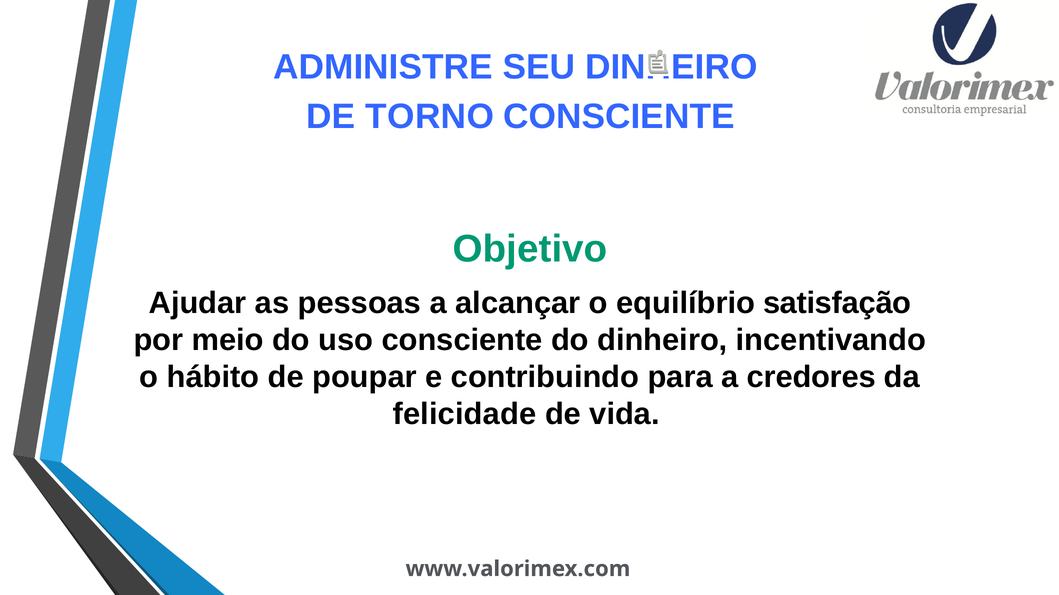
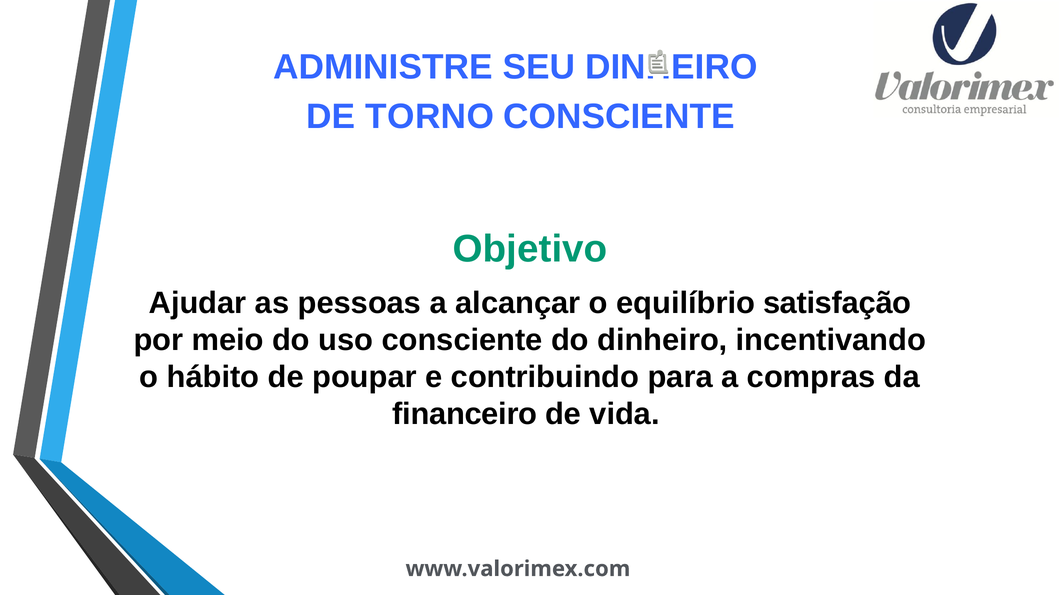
credores: credores -> compras (811, 377)
felicidade: felicidade -> financeiro (465, 415)
